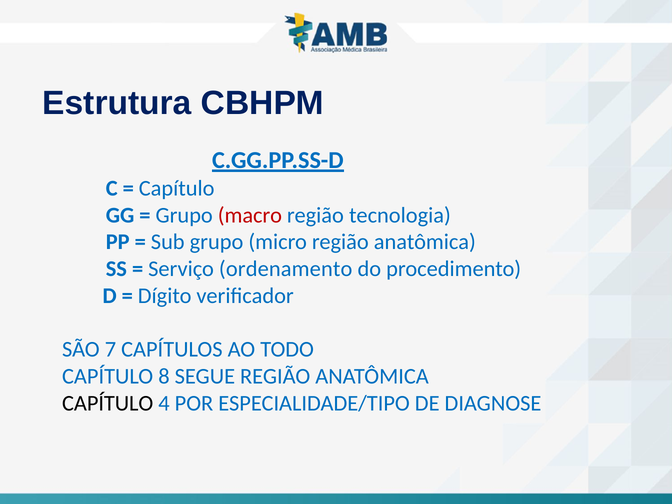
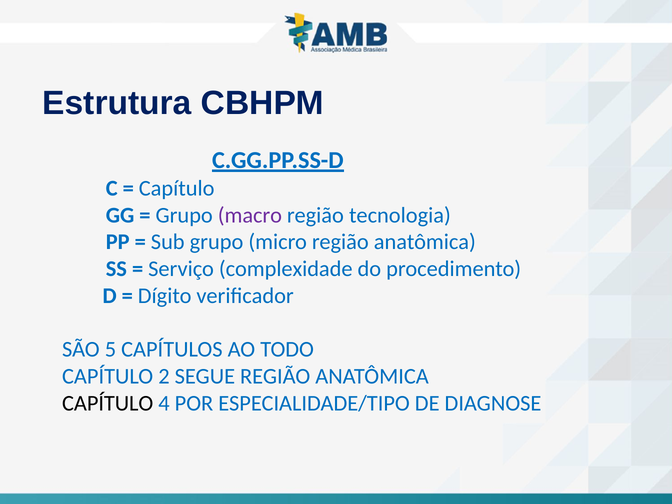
macro colour: red -> purple (250, 215)
ordenamento: ordenamento -> complexidade (286, 269)
7: 7 -> 5 (110, 350)
8: 8 -> 2 (164, 376)
